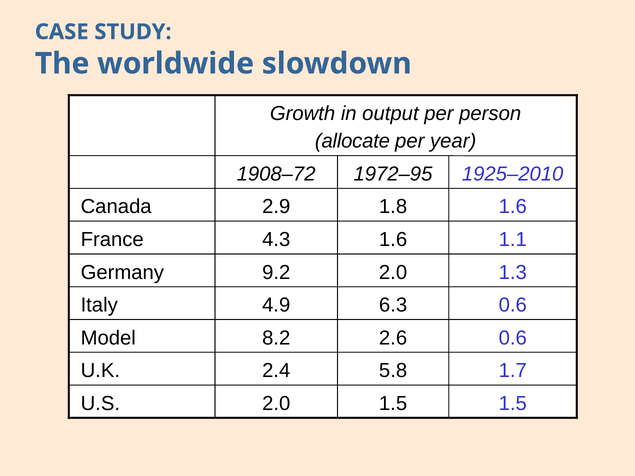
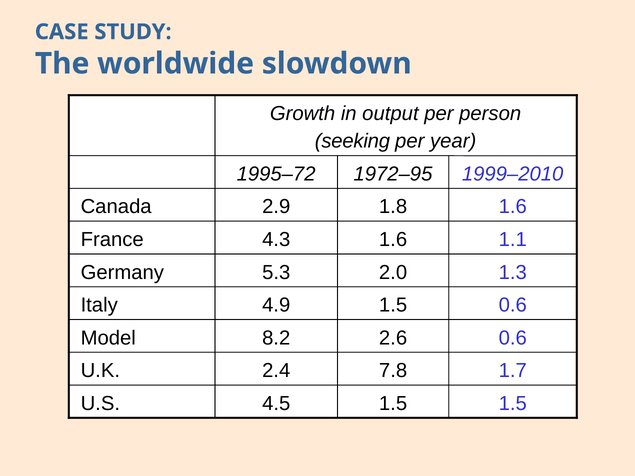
allocate: allocate -> seeking (352, 141)
1908–72: 1908–72 -> 1995–72 (276, 174)
1925–2010: 1925–2010 -> 1999–2010 (513, 174)
9.2: 9.2 -> 5.3 (276, 272)
6.3: 6.3 -> 1.5 (393, 305)
5.8: 5.8 -> 7.8 (393, 371)
2.0: 2.0 -> 4.5 (276, 404)
